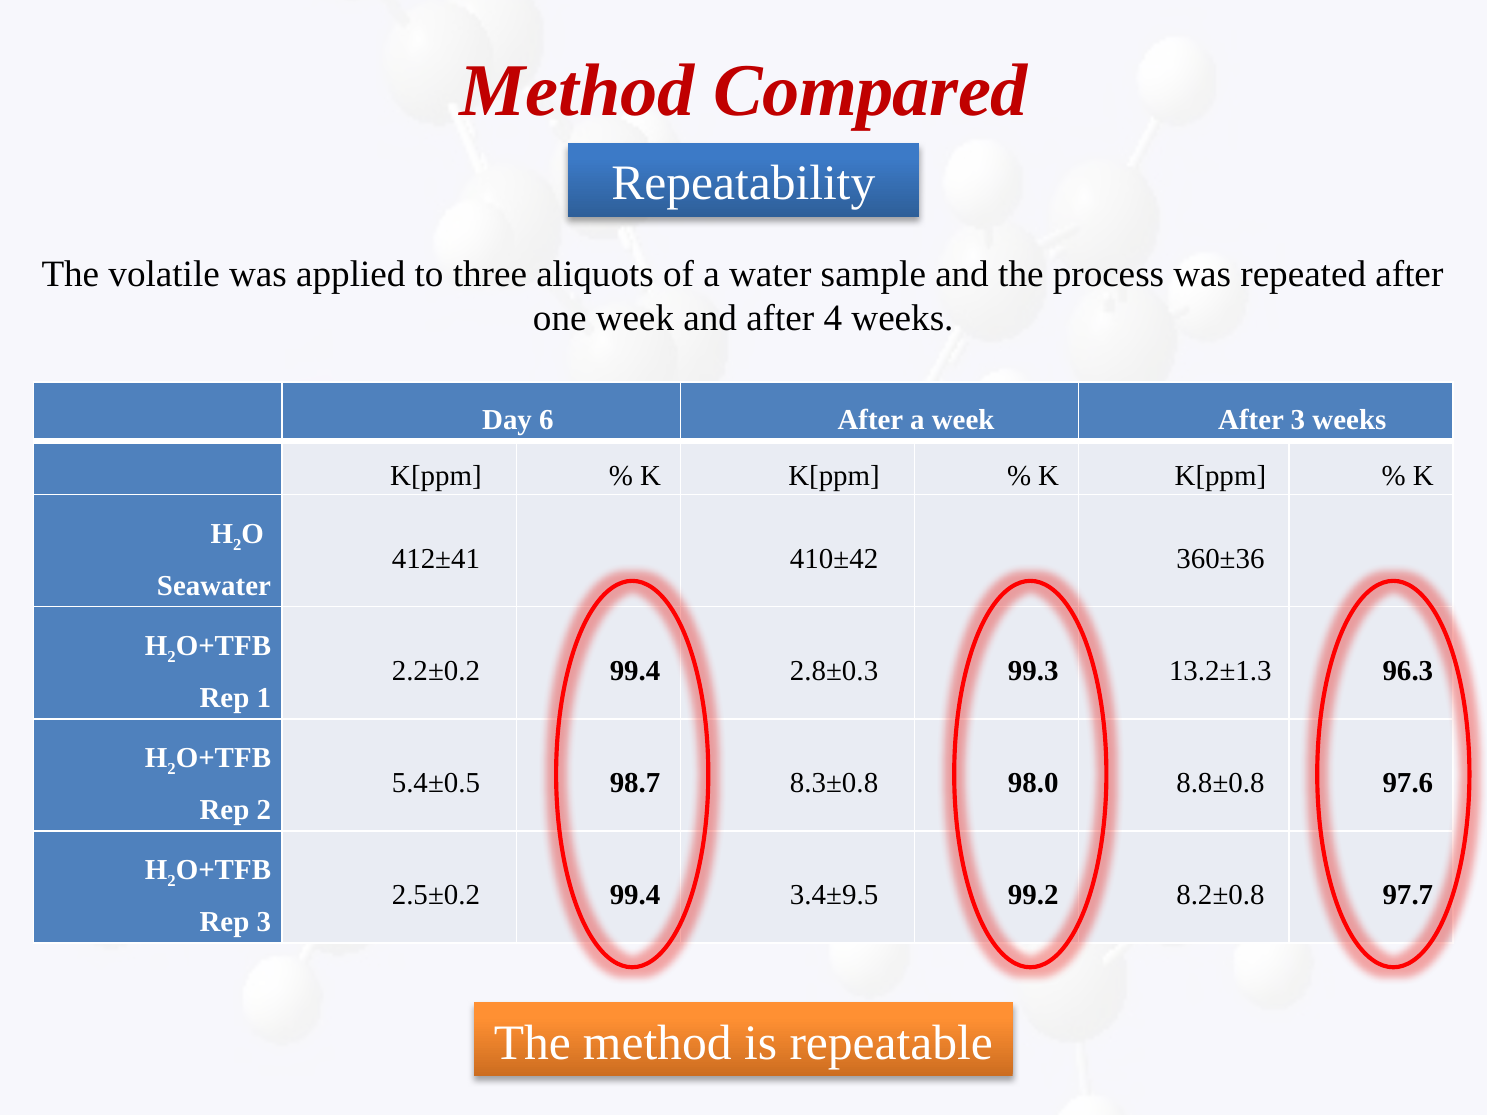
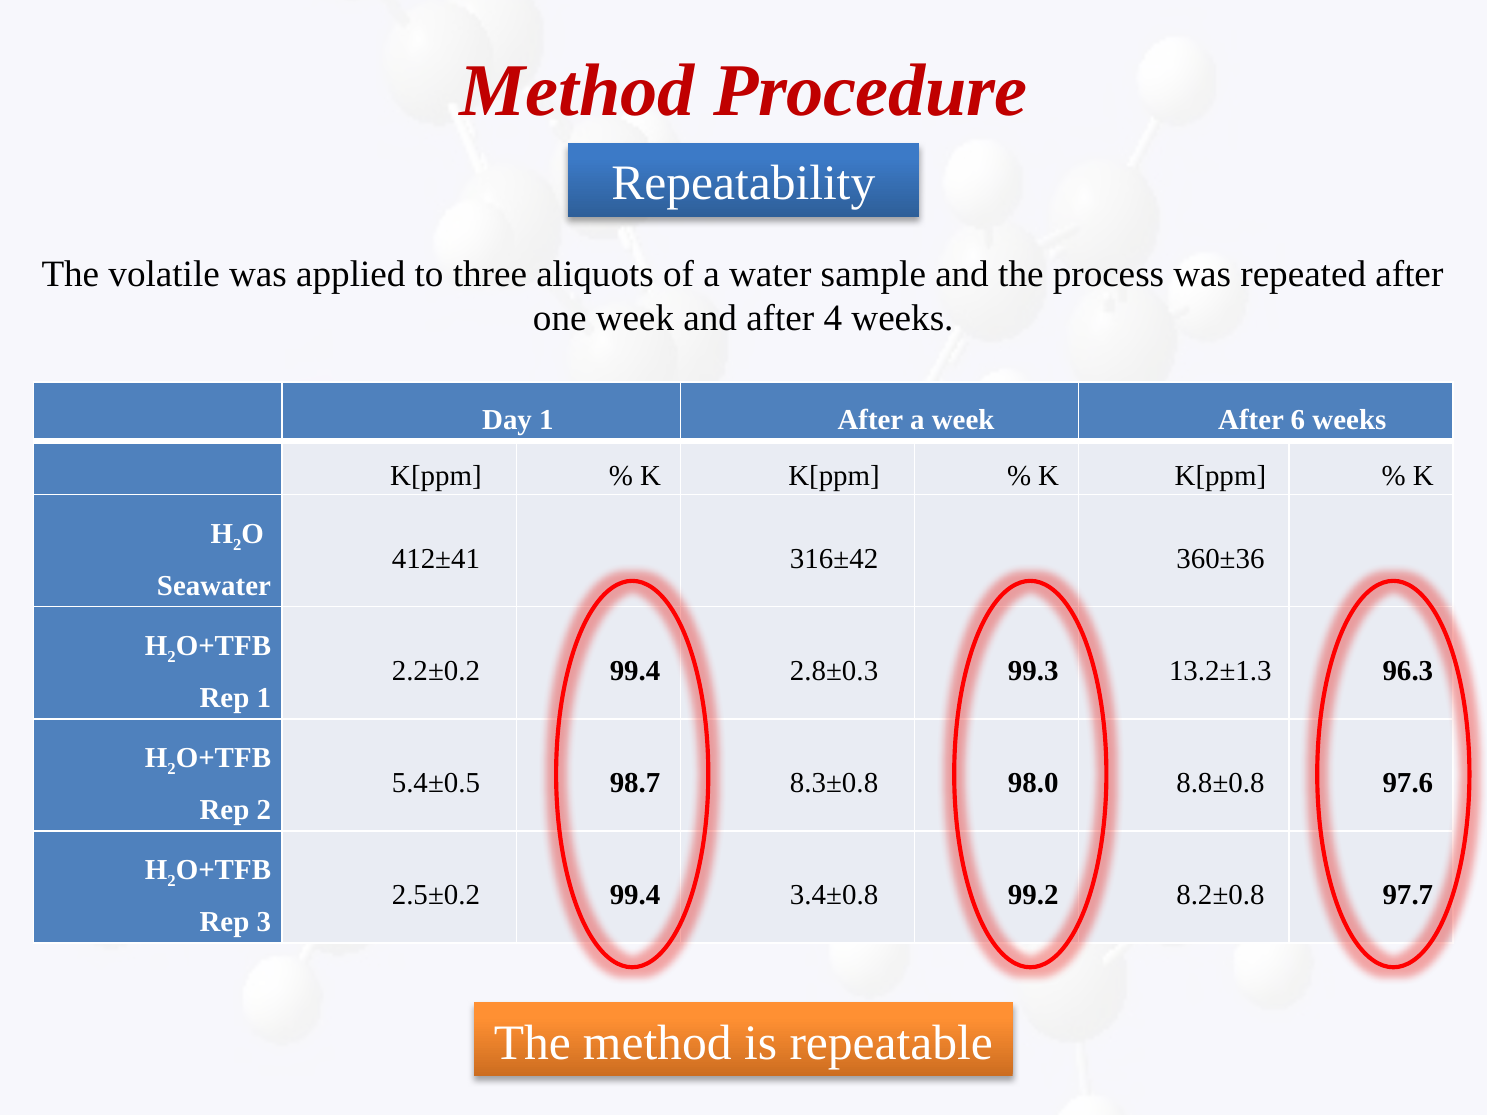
Compared: Compared -> Procedure (870, 91)
Day 6: 6 -> 1 (546, 420)
After 3: 3 -> 6 (1298, 420)
410±42: 410±42 -> 316±42 (834, 559)
3.4±9.5: 3.4±9.5 -> 3.4±0.8 (834, 895)
